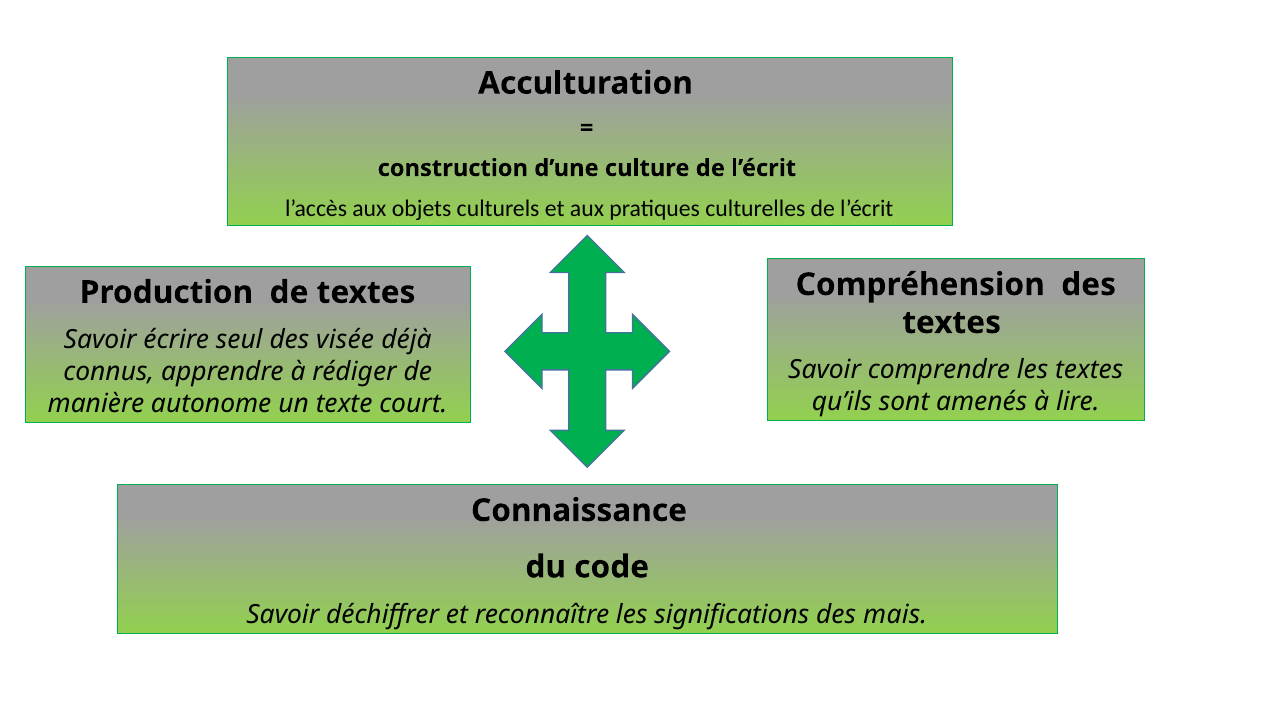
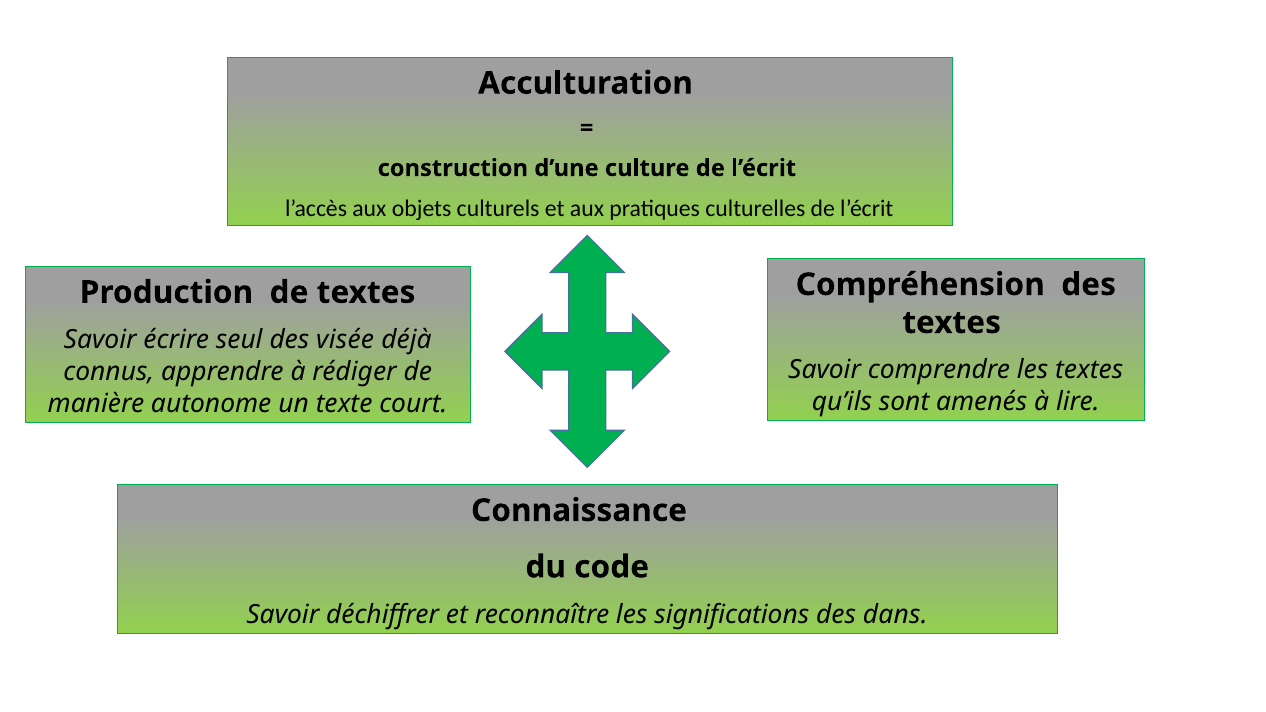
mais: mais -> dans (895, 615)
